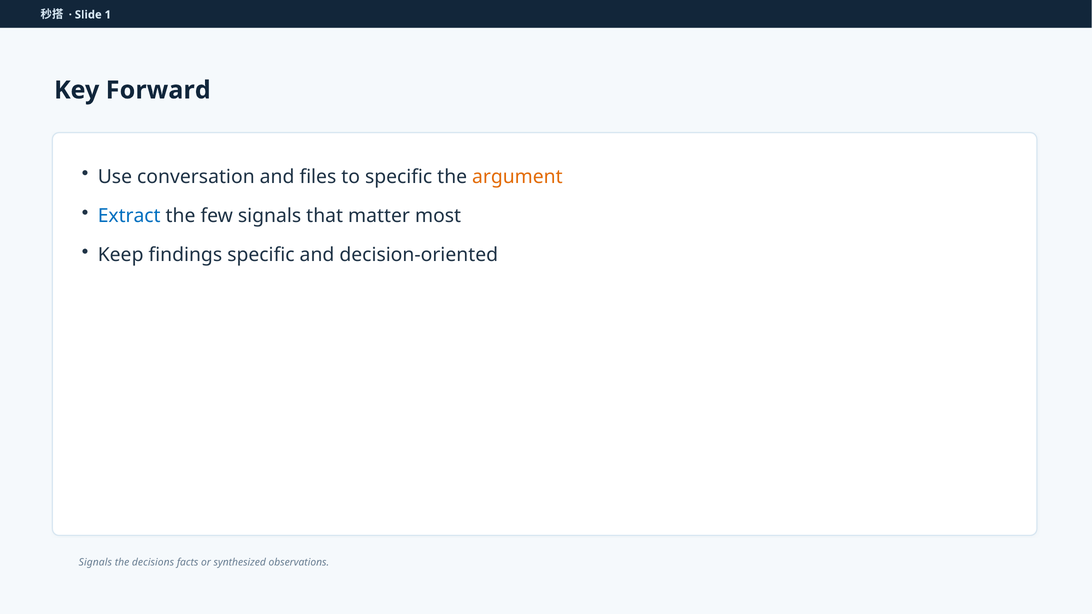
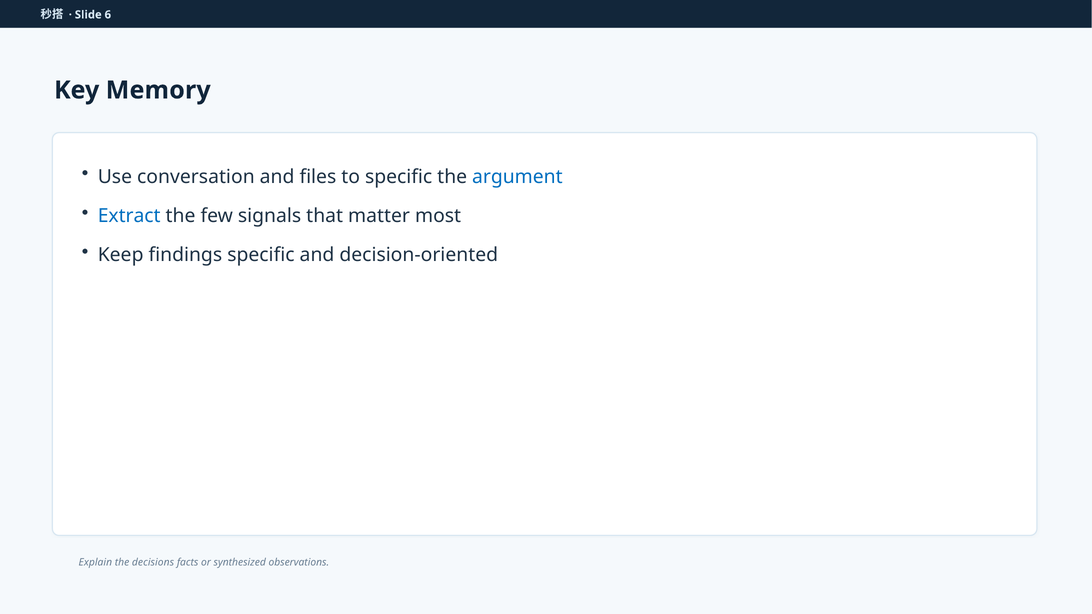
1: 1 -> 6 (108, 15)
Forward: Forward -> Memory (158, 90)
argument colour: orange -> blue (517, 177)
Signals: Signals -> Explain (95, 563)
